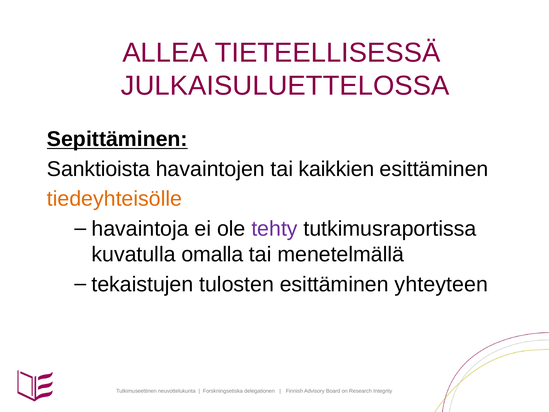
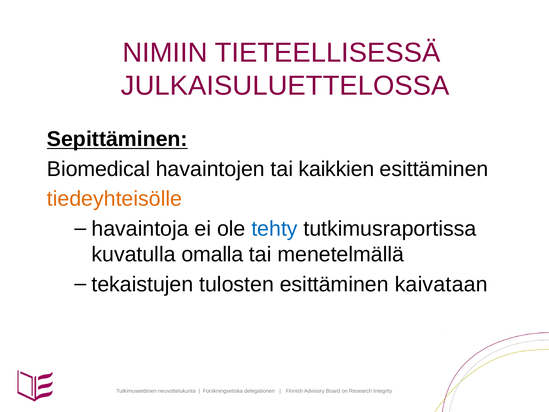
ALLEA: ALLEA -> NIMIIN (165, 53)
Sanktioista: Sanktioista -> Biomedical (99, 169)
tehty colour: purple -> blue (274, 229)
yhteyteen: yhteyteen -> kaivataan (441, 284)
